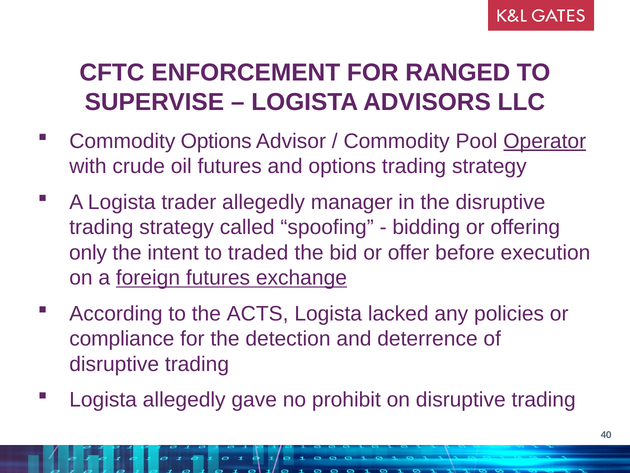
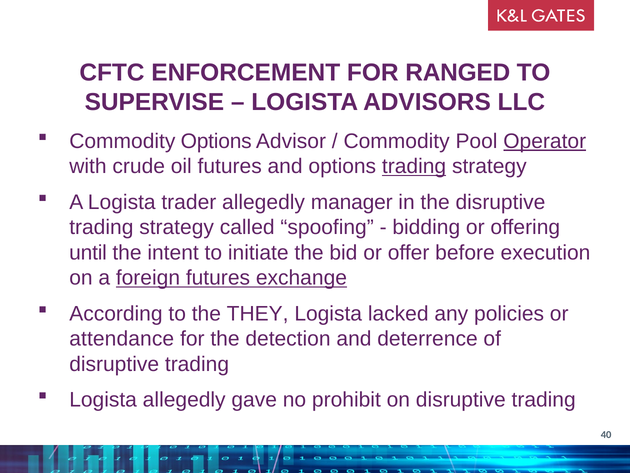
trading underline: none -> present (414, 166)
only: only -> until (88, 252)
traded: traded -> initiate (258, 252)
ACTS: ACTS -> THEY (258, 313)
compliance: compliance -> attendance (122, 339)
